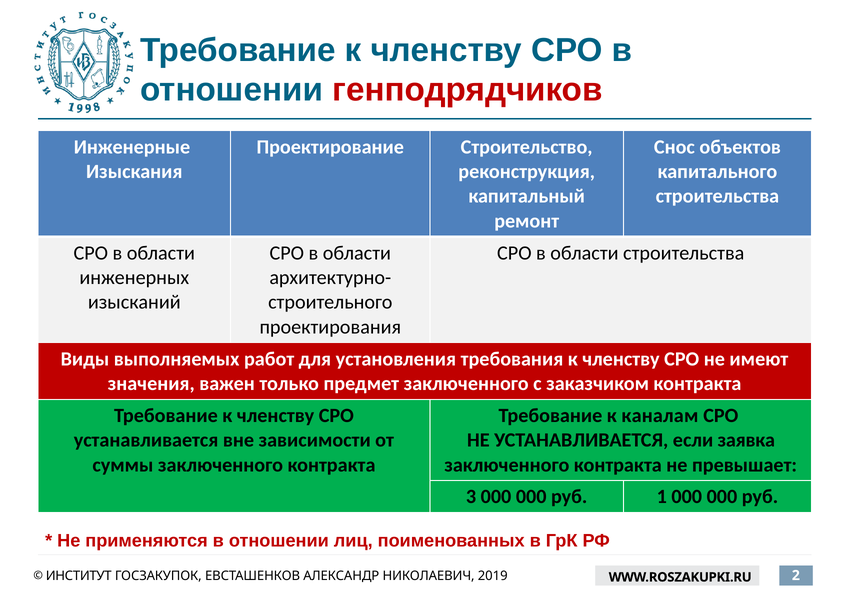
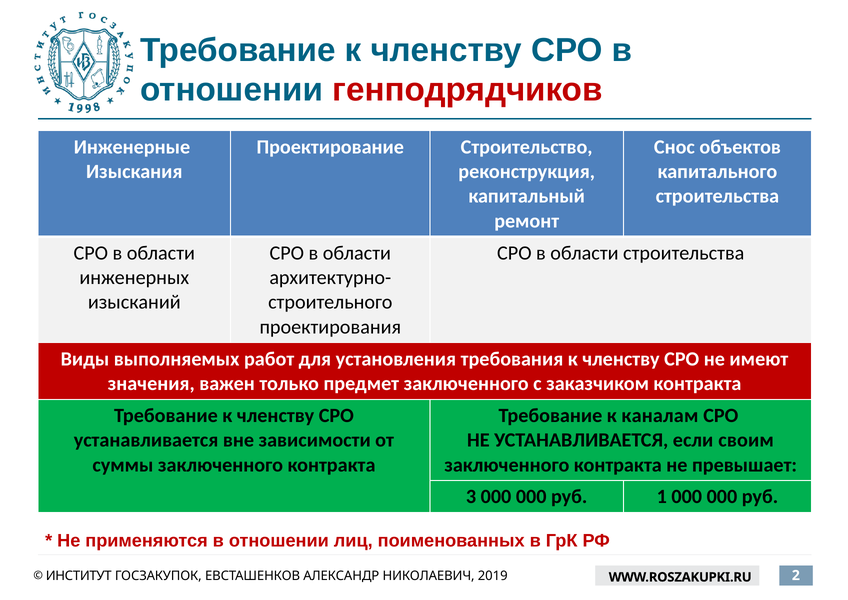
заявка: заявка -> своим (746, 440)
